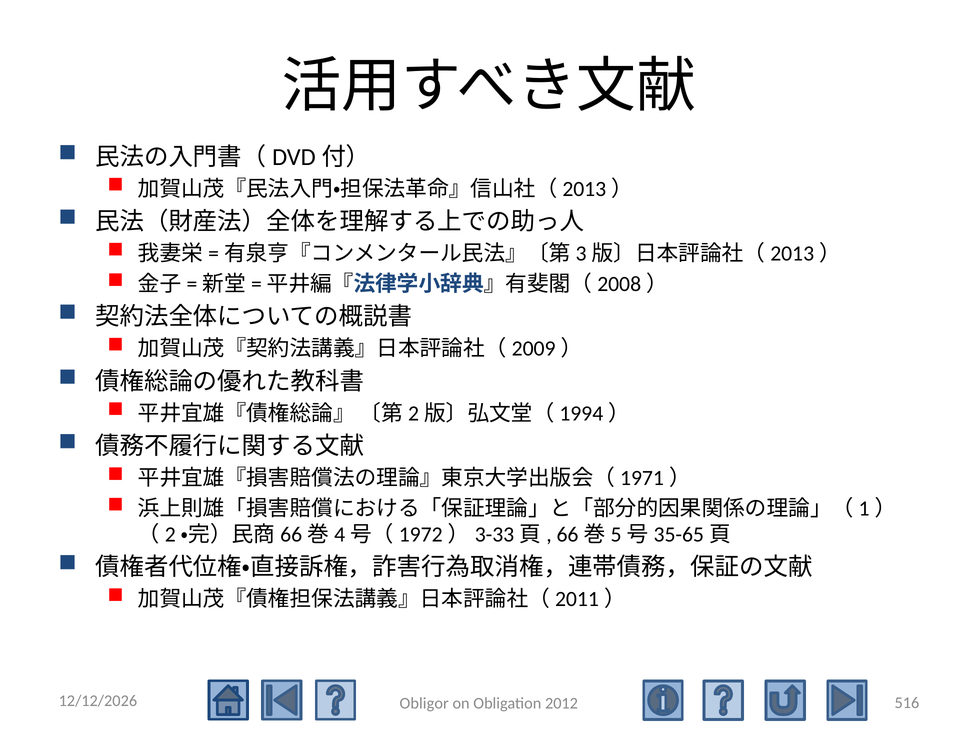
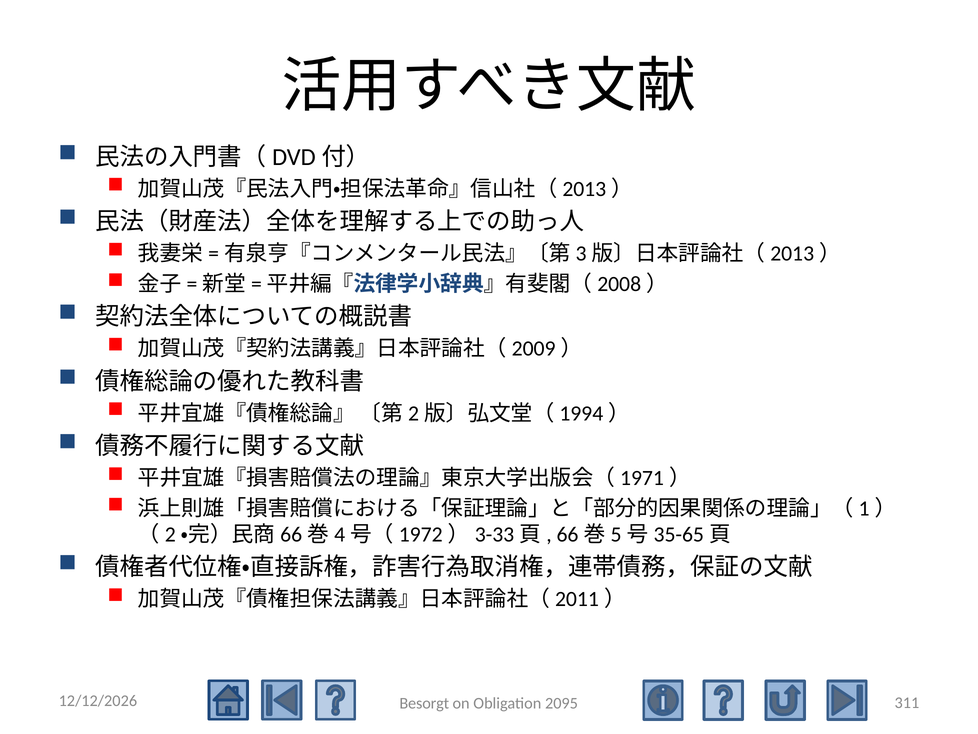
516: 516 -> 311 (907, 702)
Obligor: Obligor -> Besorgt (424, 703)
2012: 2012 -> 2095 (561, 703)
